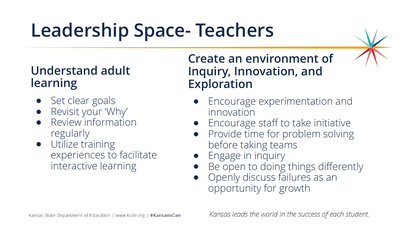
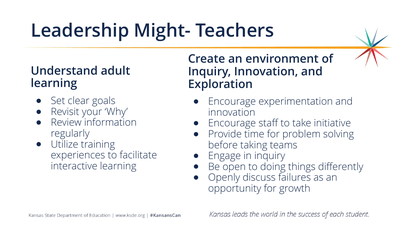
Space-: Space- -> Might- (162, 31)
